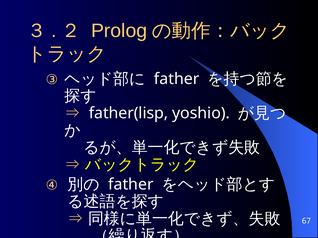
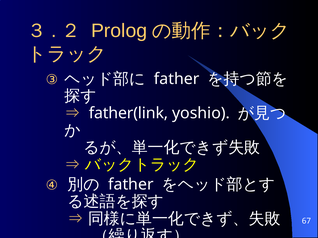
father(lisp: father(lisp -> father(link (128, 113)
